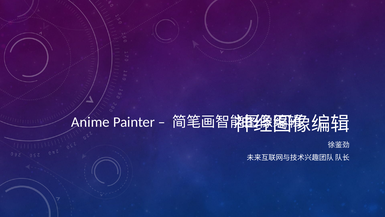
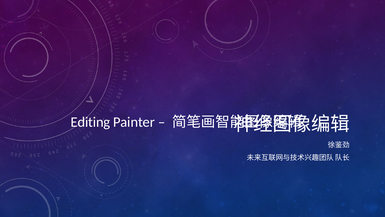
Anime: Anime -> Editing (90, 122)
